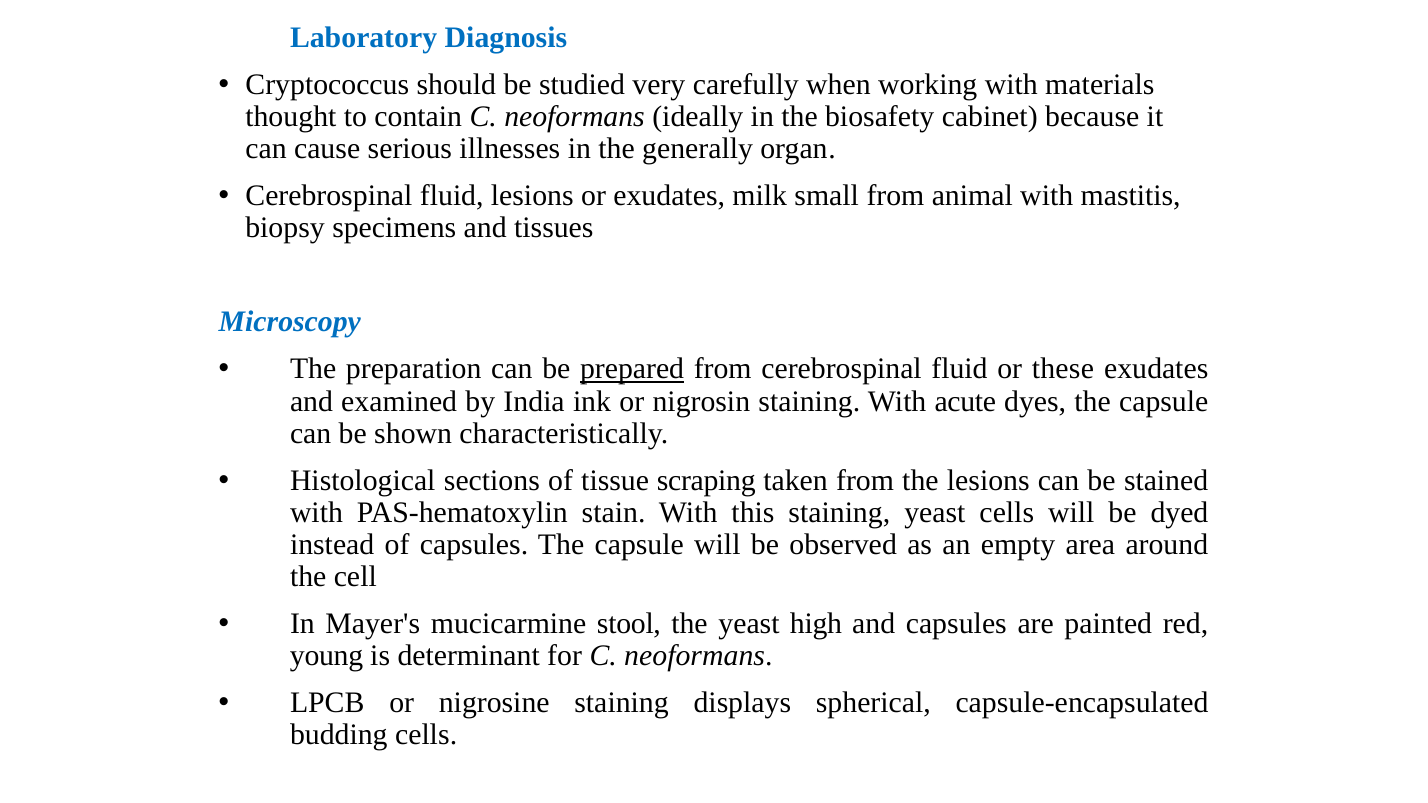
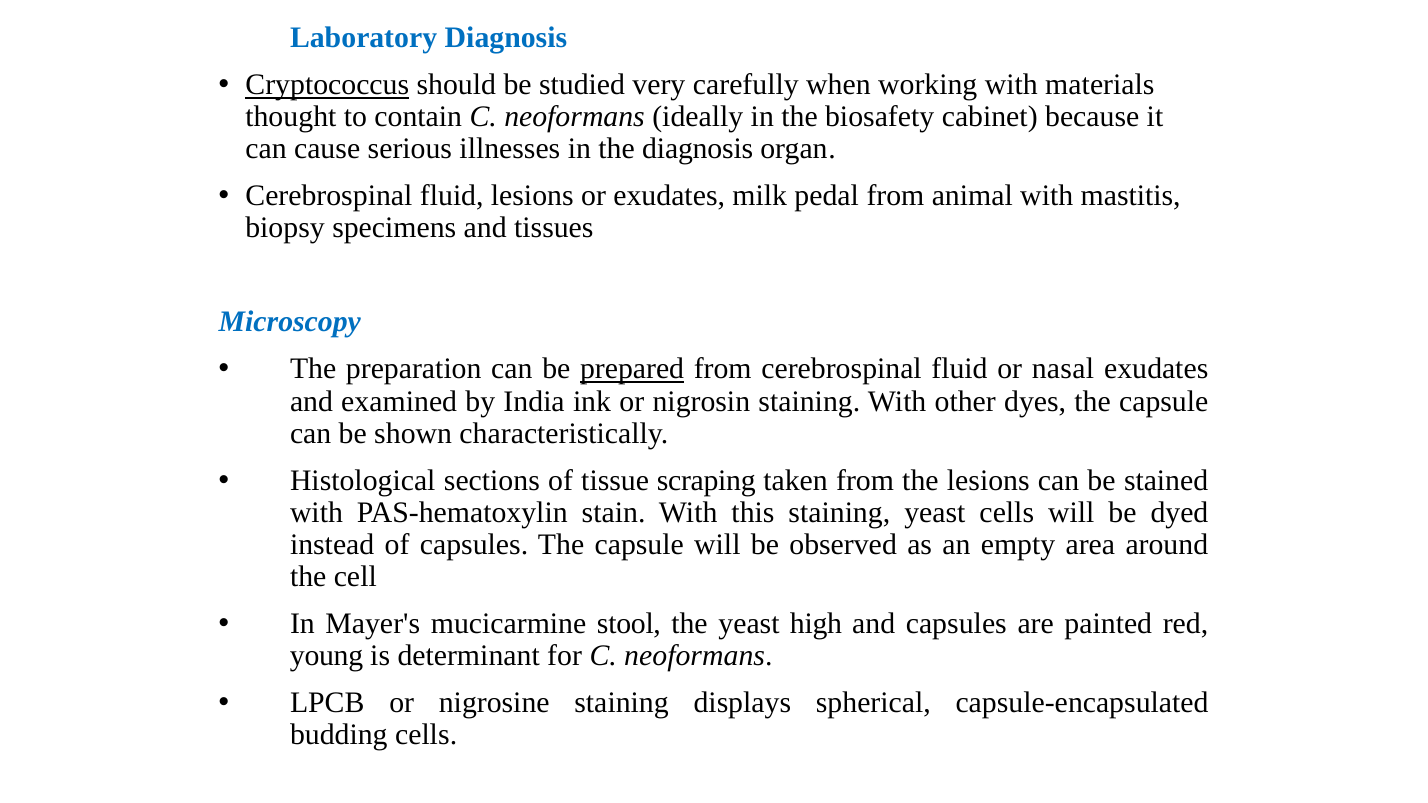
Cryptococcus underline: none -> present (327, 85)
the generally: generally -> diagnosis (698, 149)
small: small -> pedal (827, 196)
these: these -> nasal (1063, 369)
acute: acute -> other (965, 401)
